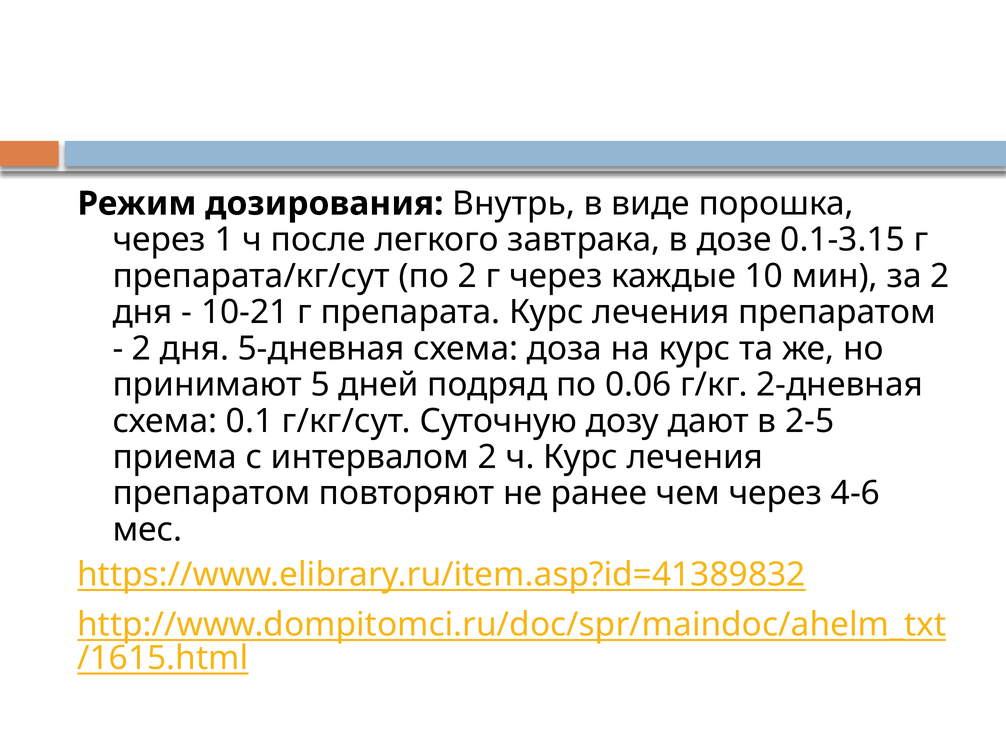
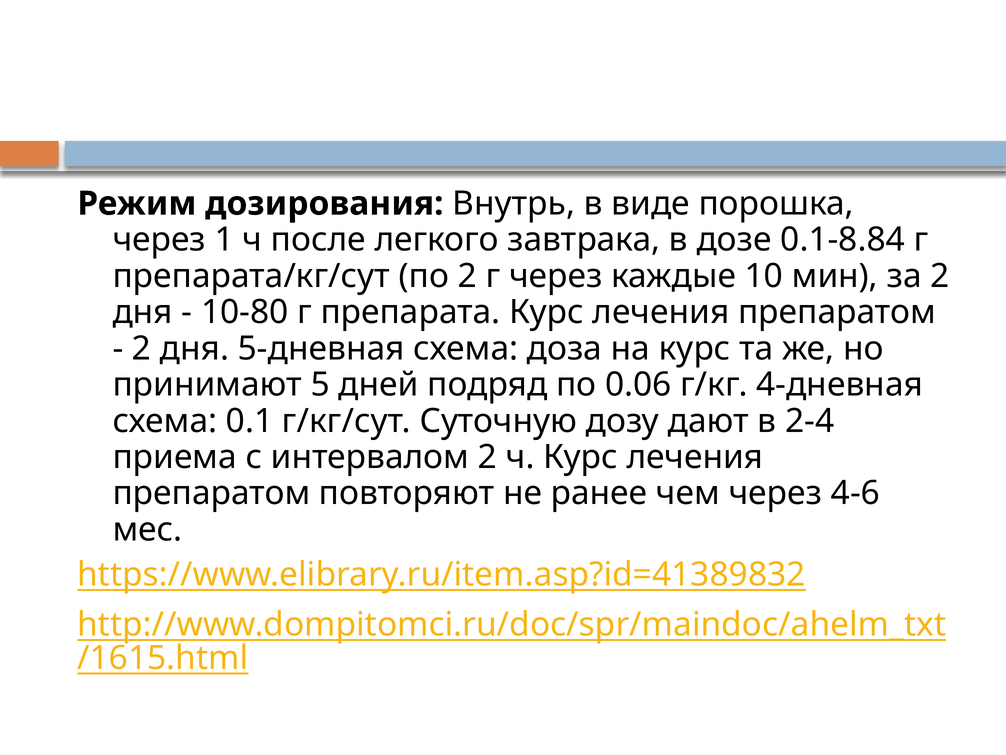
0.1-3.15: 0.1-3.15 -> 0.1-8.84 (843, 240)
10-21: 10-21 -> 10-80 (245, 312)
2-дневная: 2-дневная -> 4-дневная (840, 384)
2-5: 2-5 -> 2-4 (810, 421)
